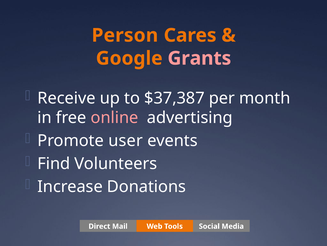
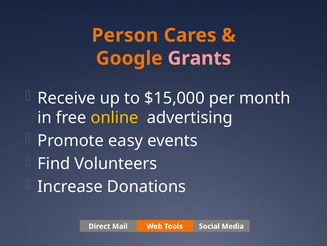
$37,387: $37,387 -> $15,000 (174, 98)
online colour: pink -> yellow (115, 117)
user: user -> easy (126, 140)
